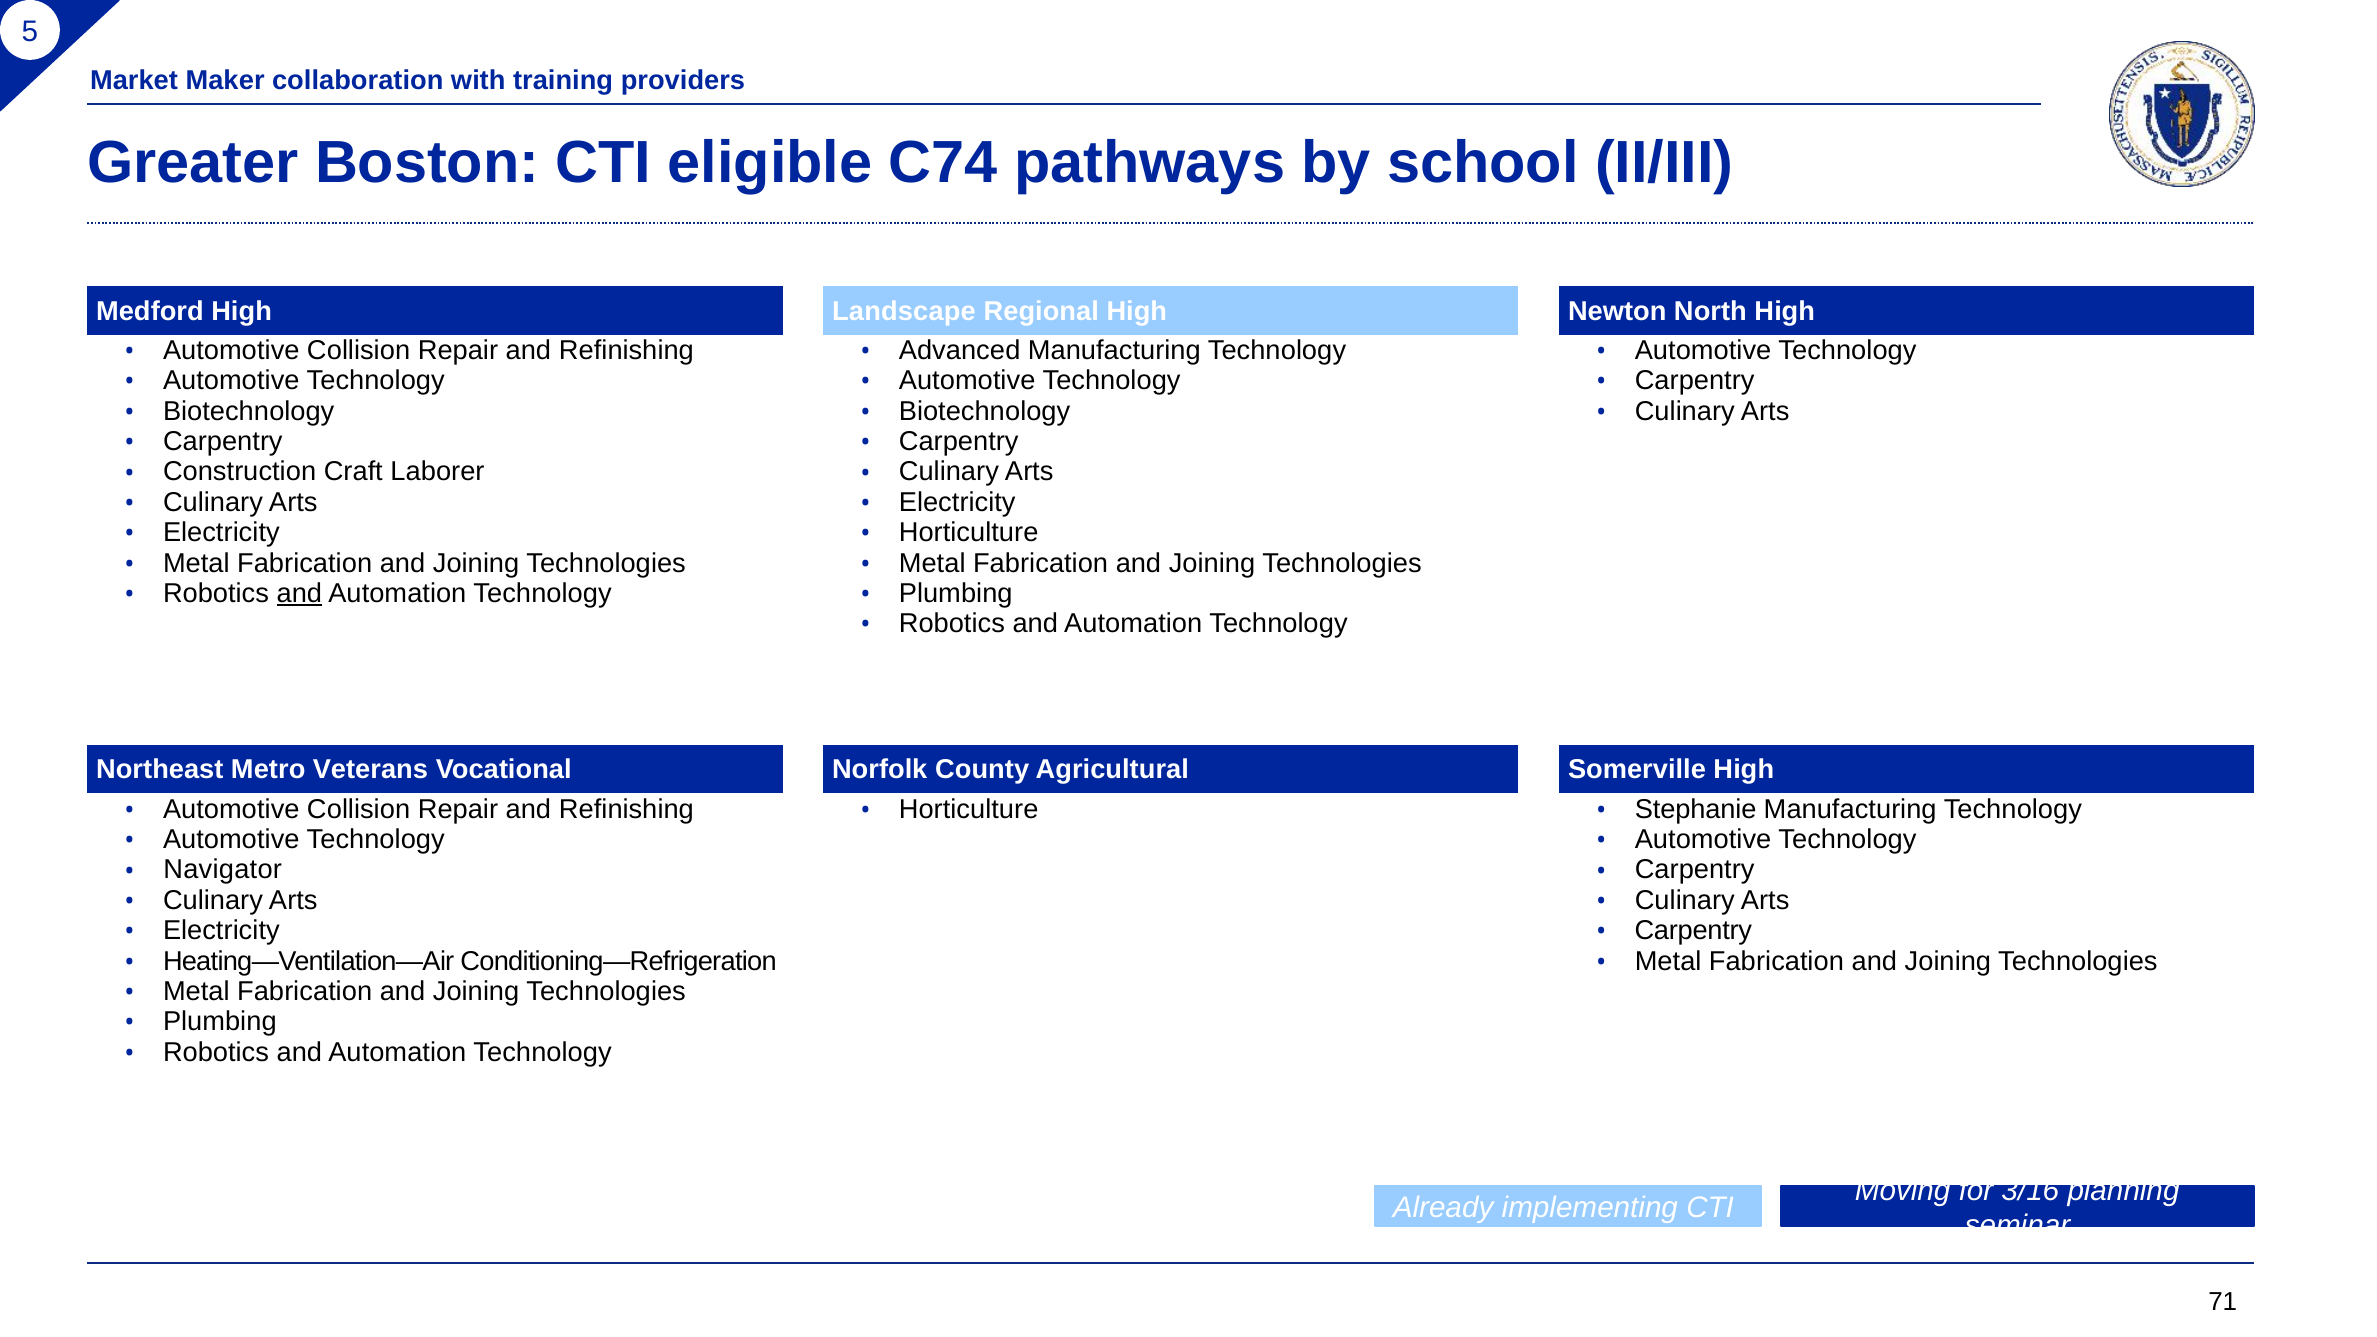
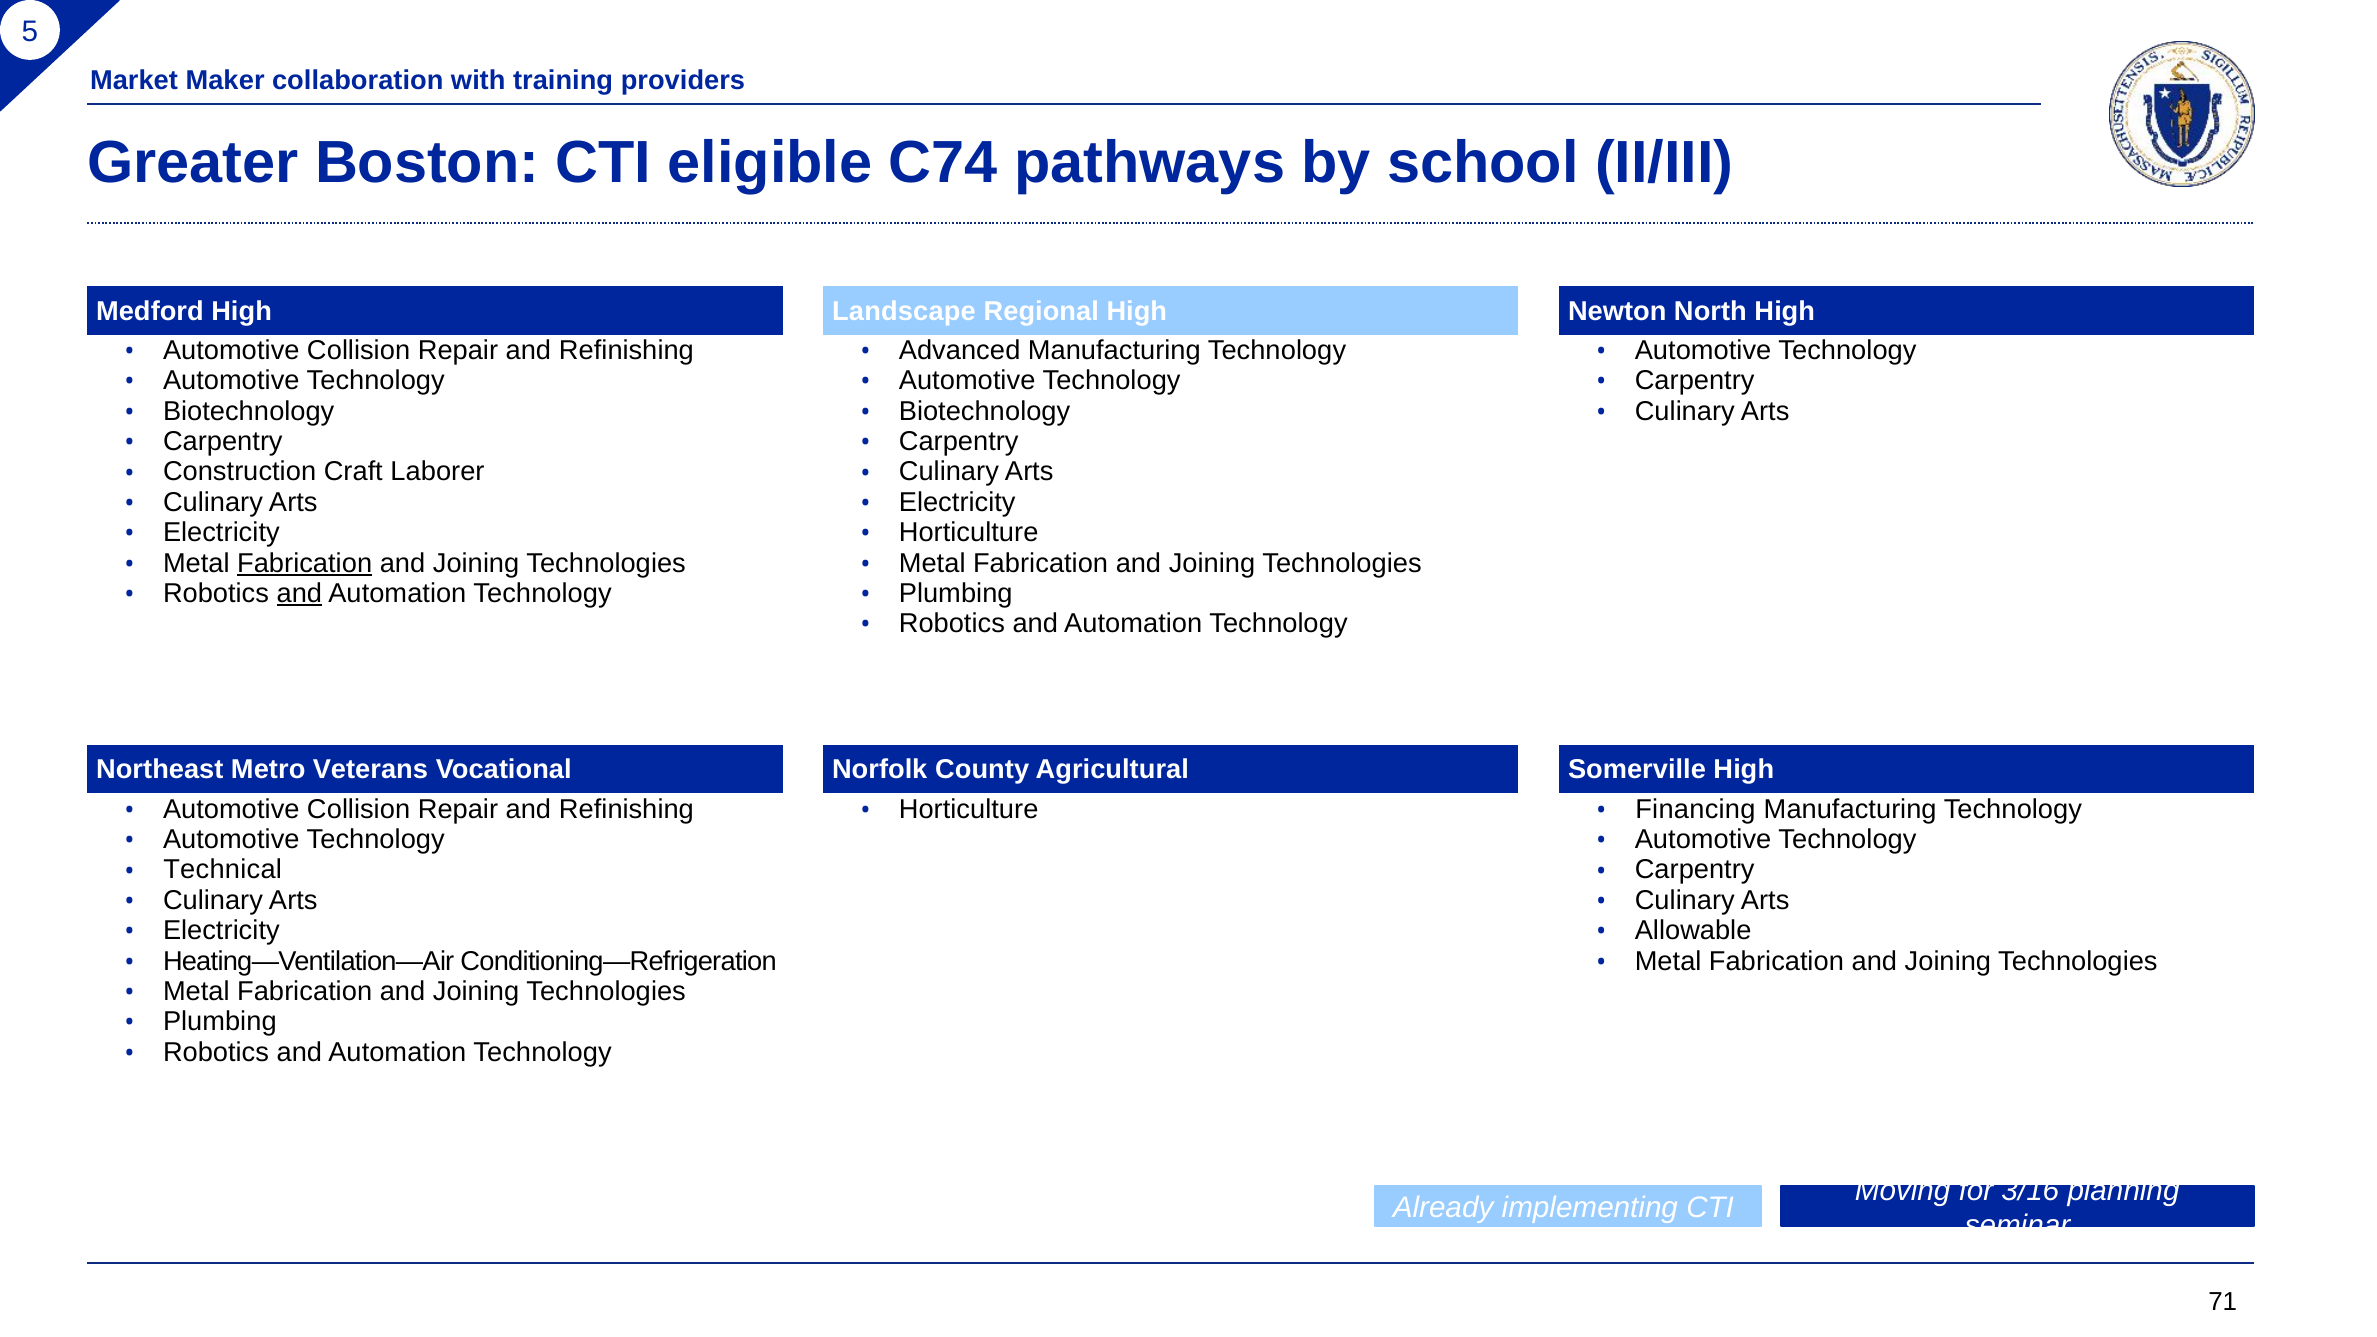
Fabrication underline: none -> present (305, 563)
Stephanie: Stephanie -> Financing (1695, 809)
Navigator: Navigator -> Technical (223, 870)
Carpentry: Carpentry -> Allowable (1693, 931)
